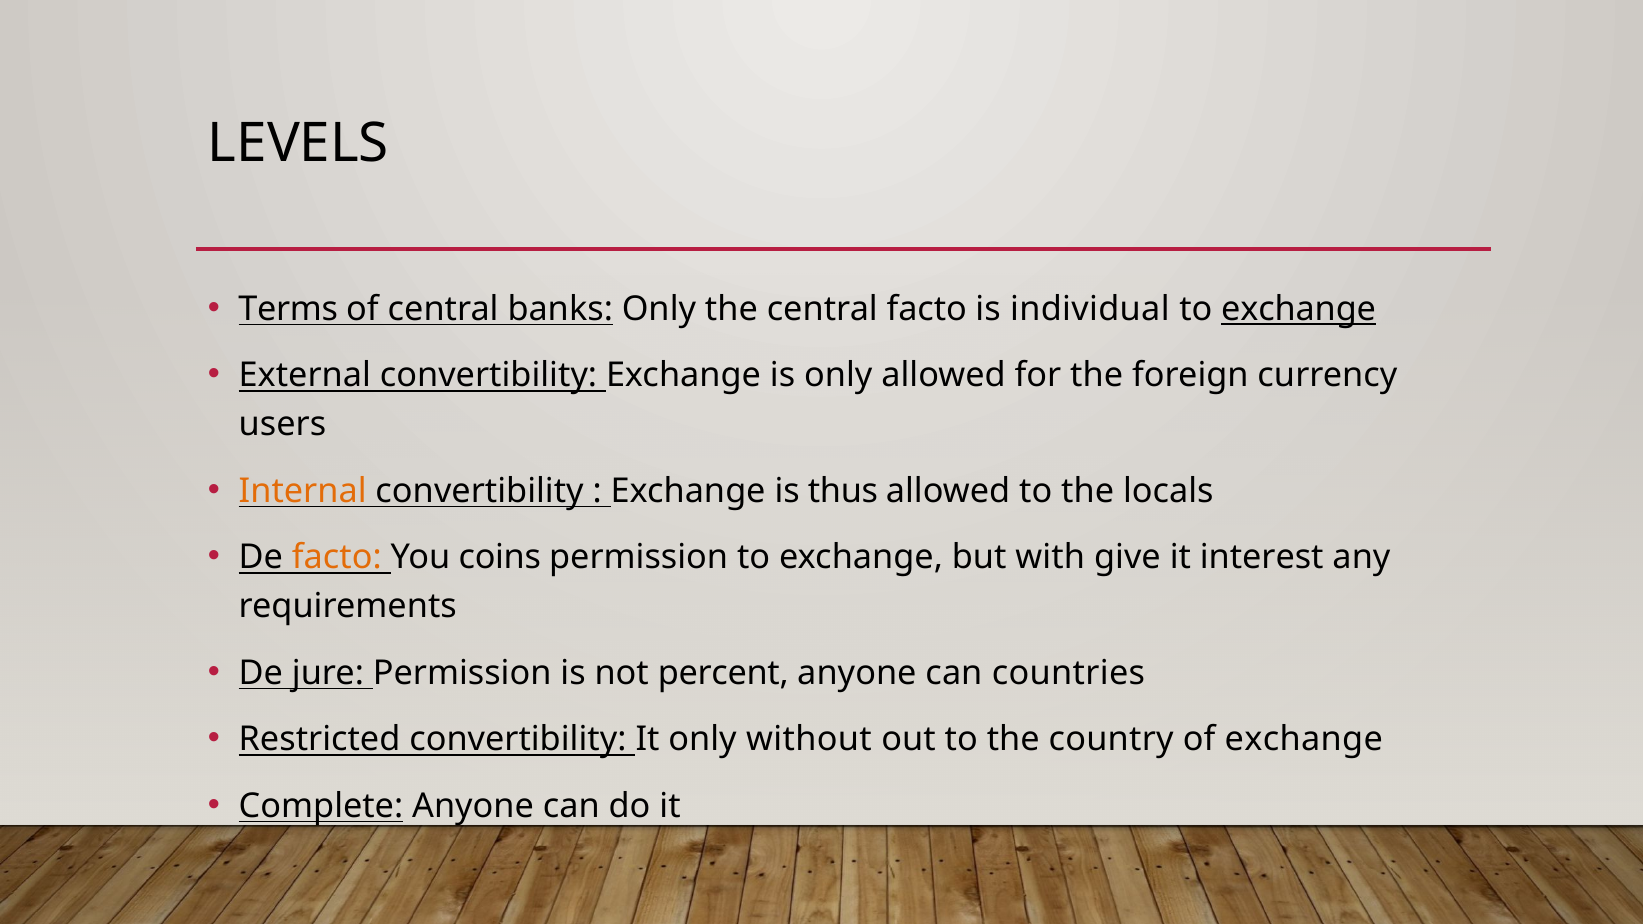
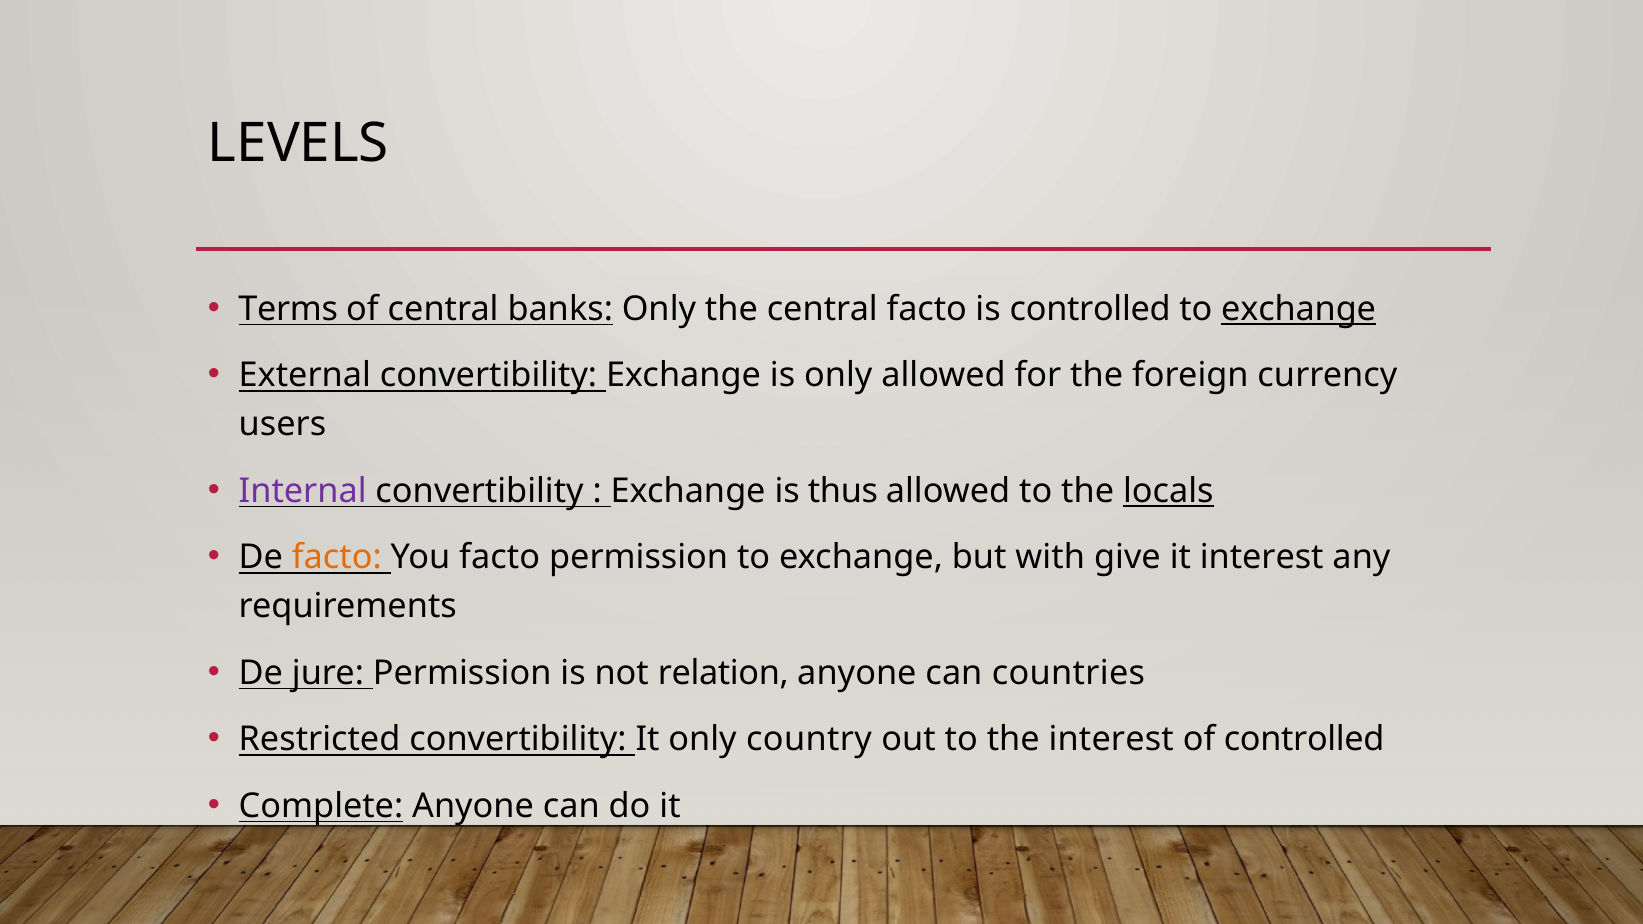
is individual: individual -> controlled (1090, 309)
Internal colour: orange -> purple (303, 491)
locals underline: none -> present (1168, 491)
You coins: coins -> facto (500, 557)
percent: percent -> relation (723, 673)
without: without -> country (809, 740)
the country: country -> interest (1111, 740)
of exchange: exchange -> controlled (1304, 740)
